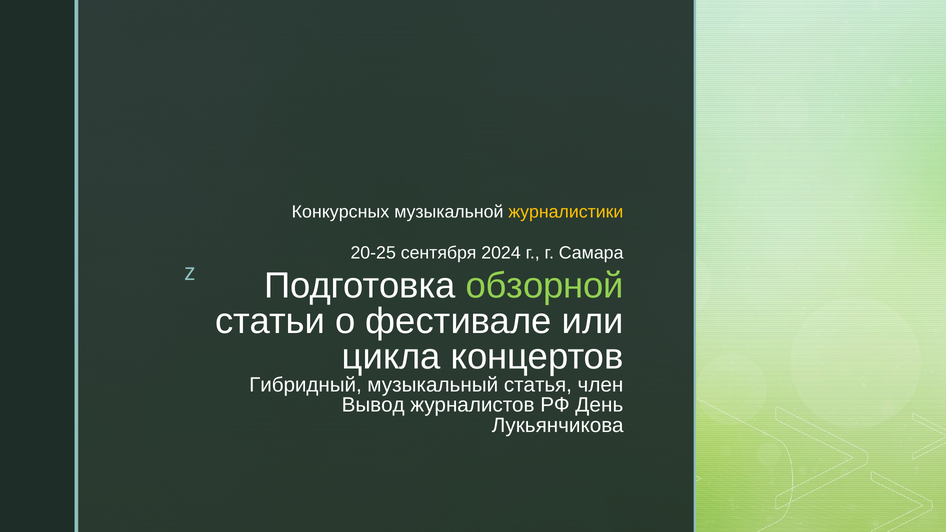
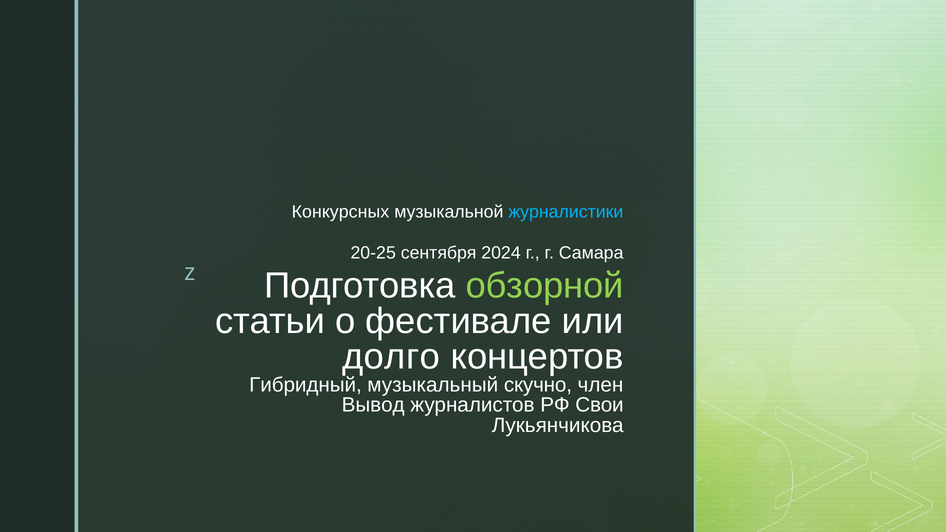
журналистики colour: yellow -> light blue (566, 212)
цикла: цикла -> долго (391, 357)
статья: статья -> скучно (538, 385)
День: День -> Свои (599, 405)
